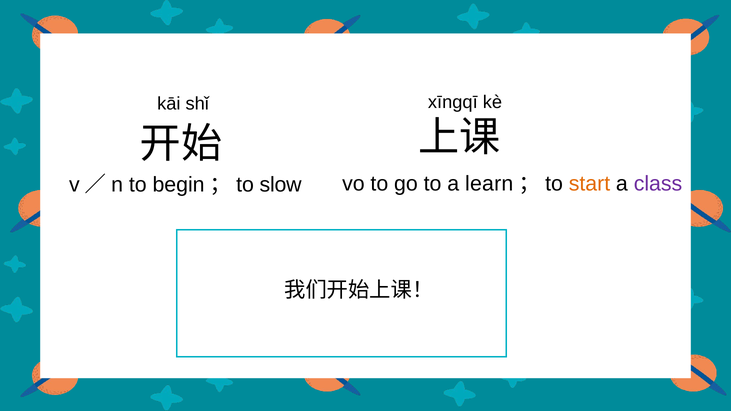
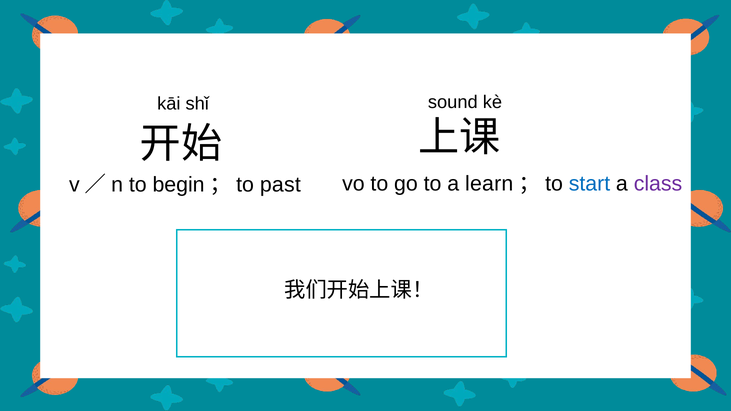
xīngqī: xīngqī -> sound (453, 102)
start colour: orange -> blue (589, 184)
slow: slow -> past (280, 185)
